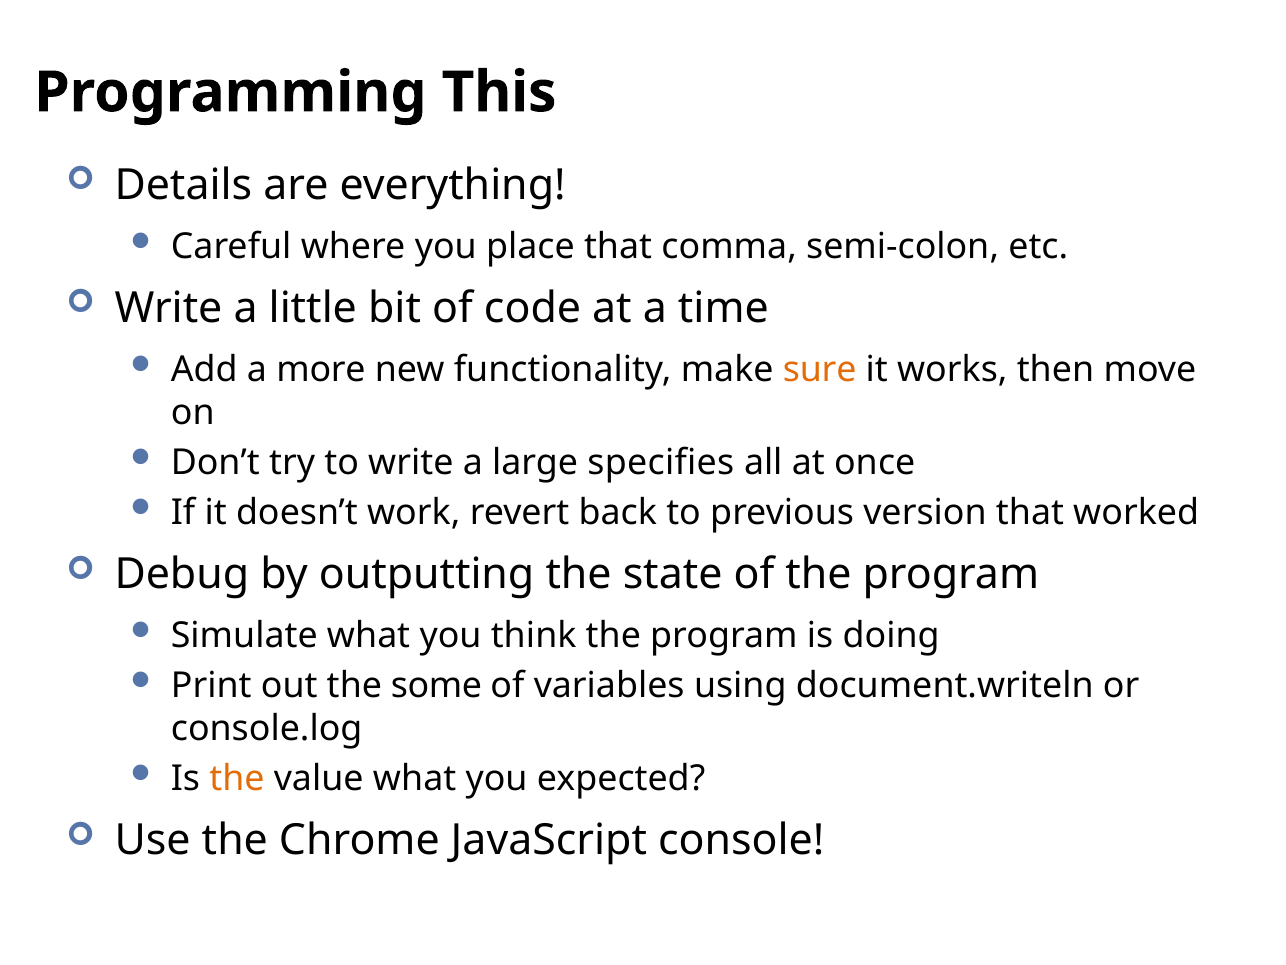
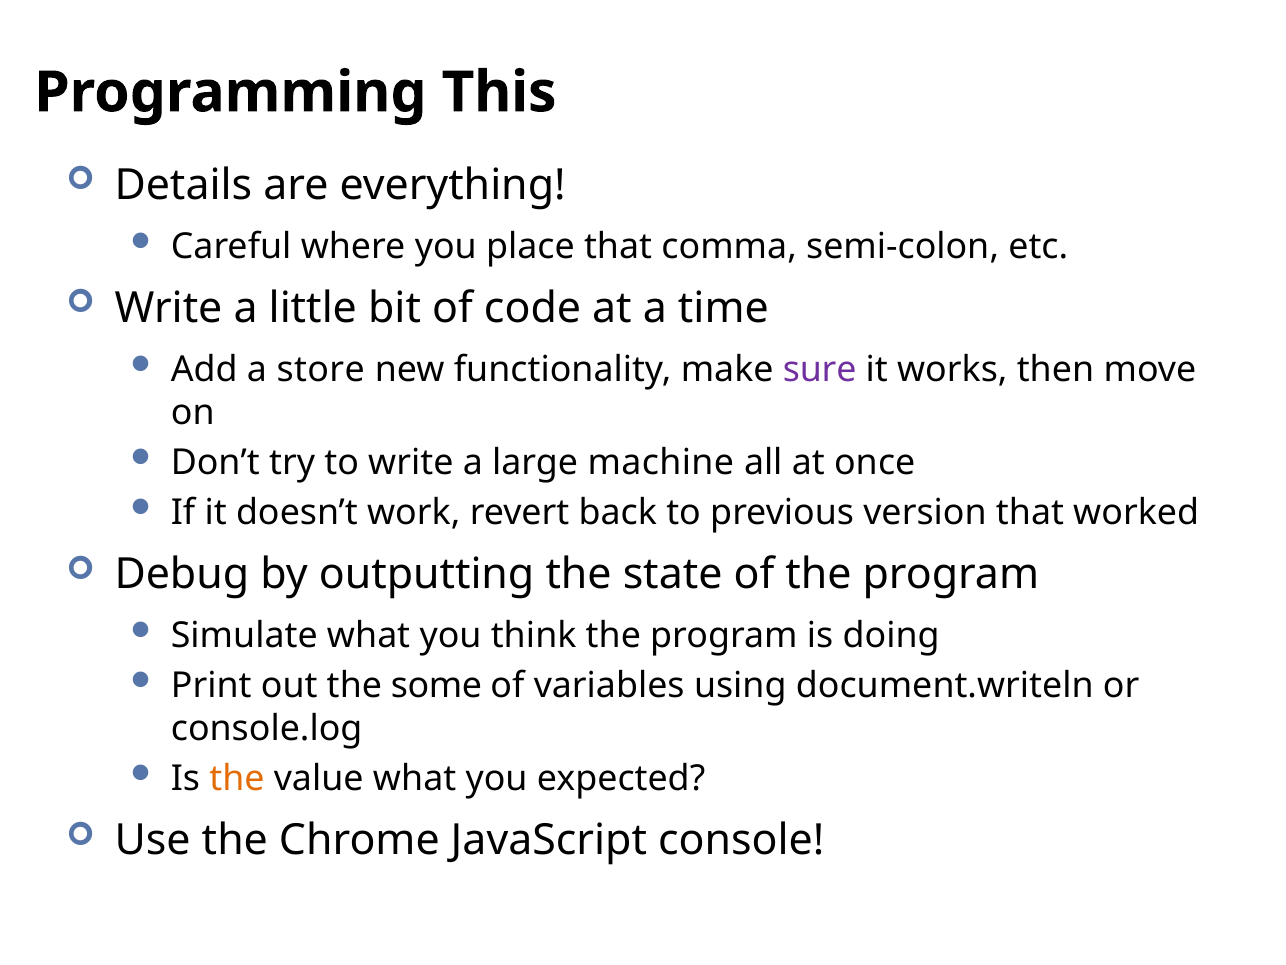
more: more -> store (321, 369)
sure colour: orange -> purple (820, 369)
specifies: specifies -> machine (661, 462)
